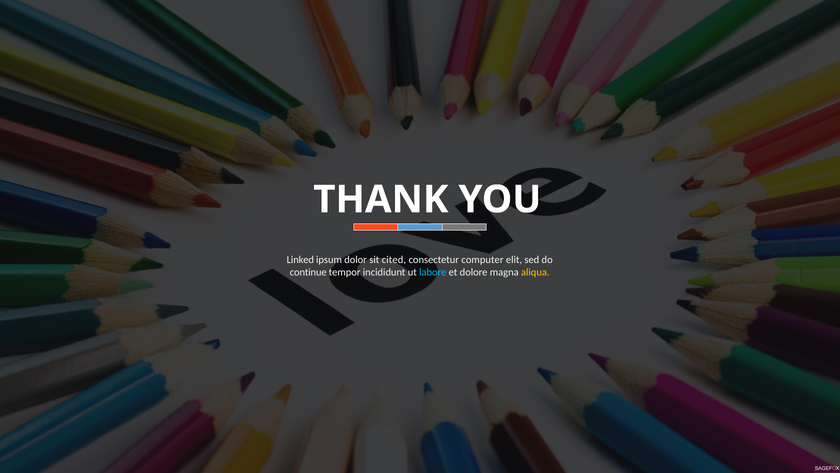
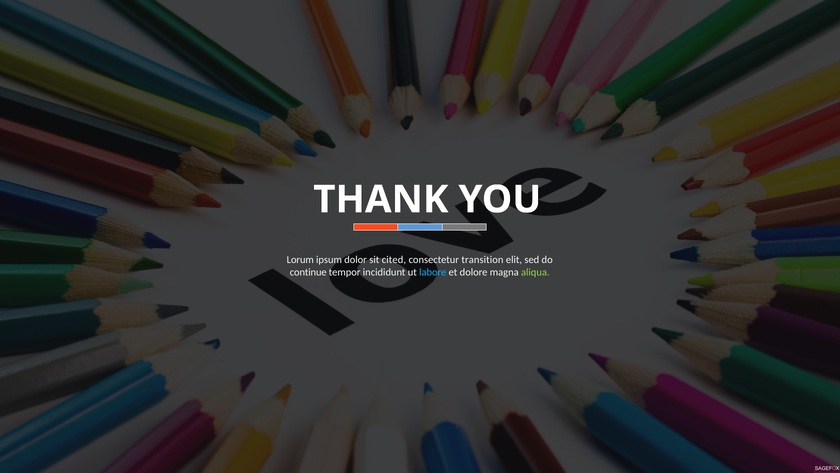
Linked: Linked -> Lorum (300, 259)
computer: computer -> transition (482, 259)
aliqua colour: yellow -> light green (535, 272)
